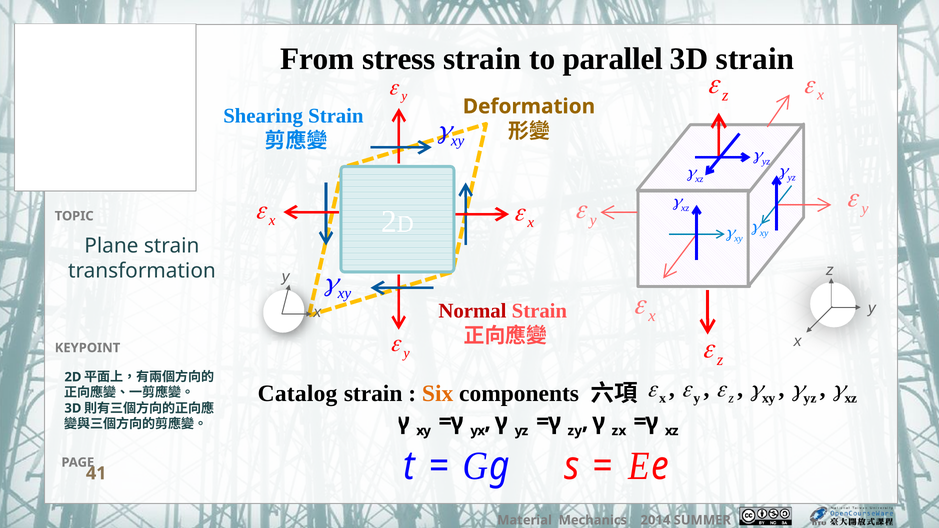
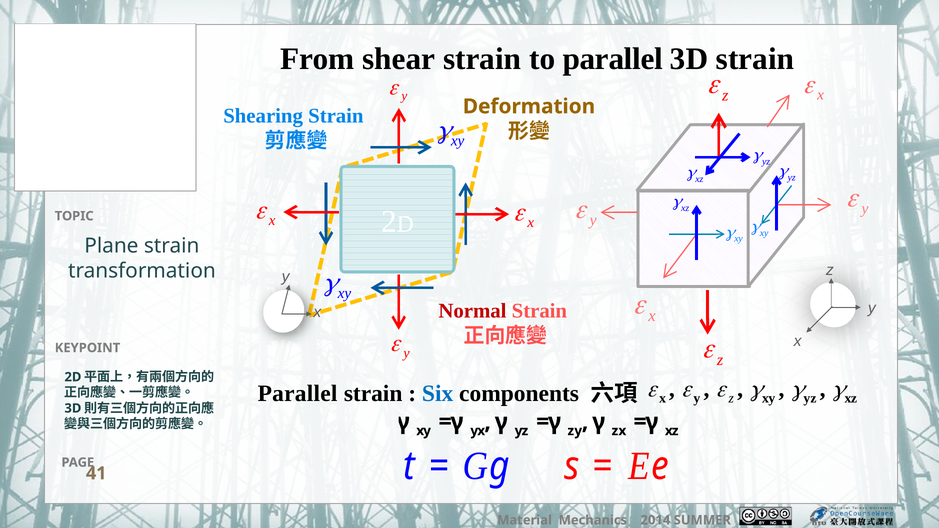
stress: stress -> shear (399, 59)
Catalog: Catalog -> Parallel (298, 394)
Six colour: orange -> blue (438, 394)
